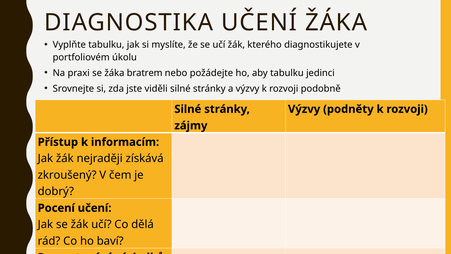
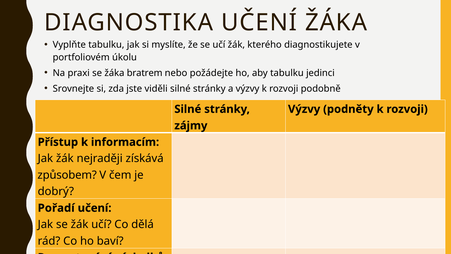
zkroušený: zkroušený -> způsobem (67, 175)
Pocení: Pocení -> Pořadí (56, 208)
